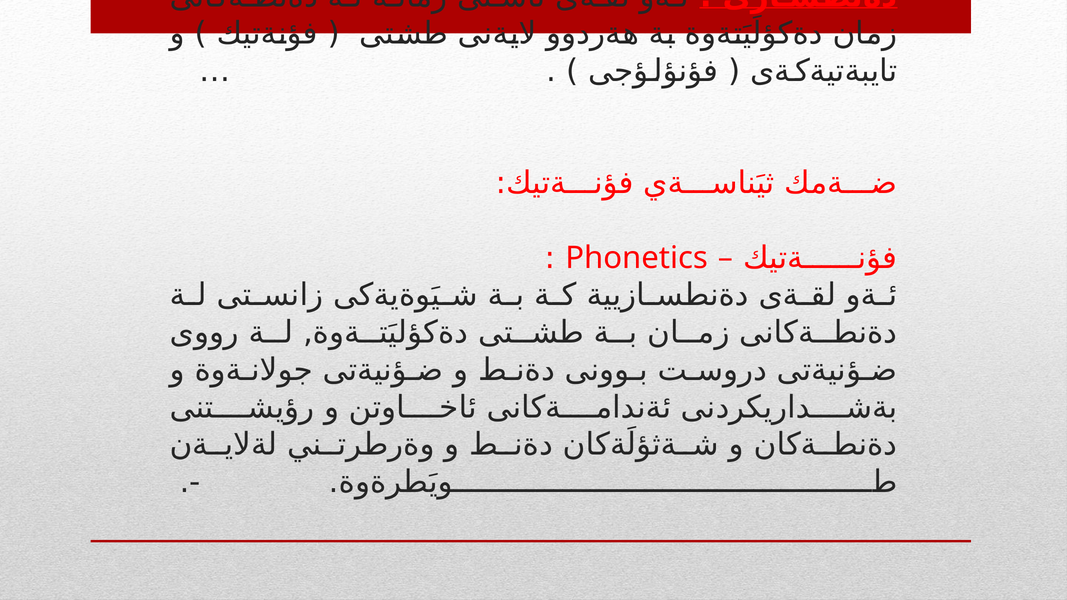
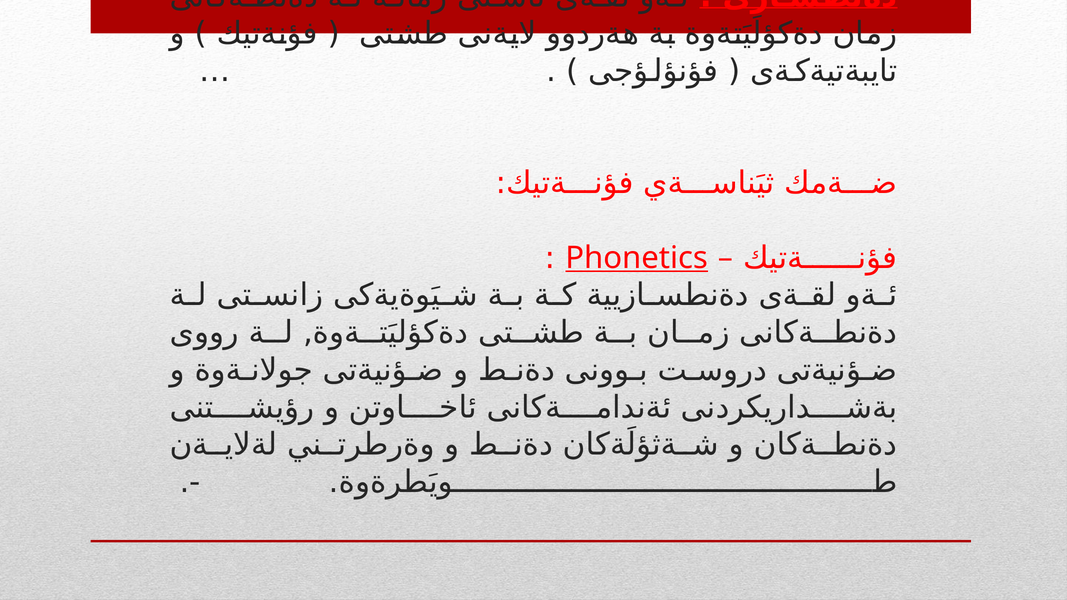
Phonetics underline: none -> present (637, 258)
